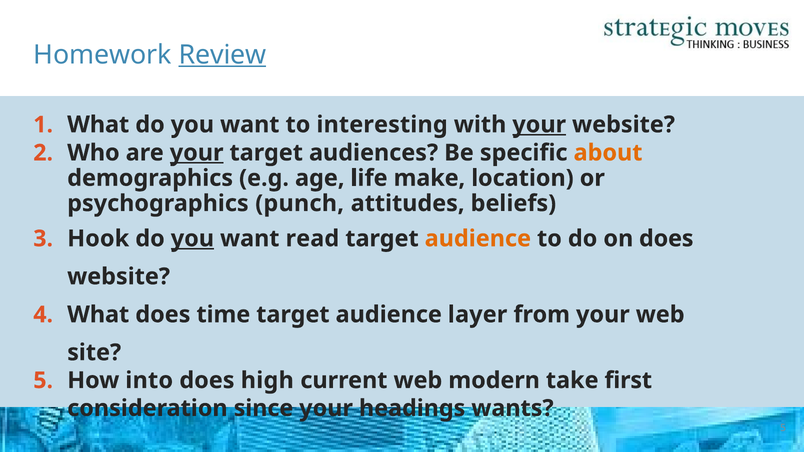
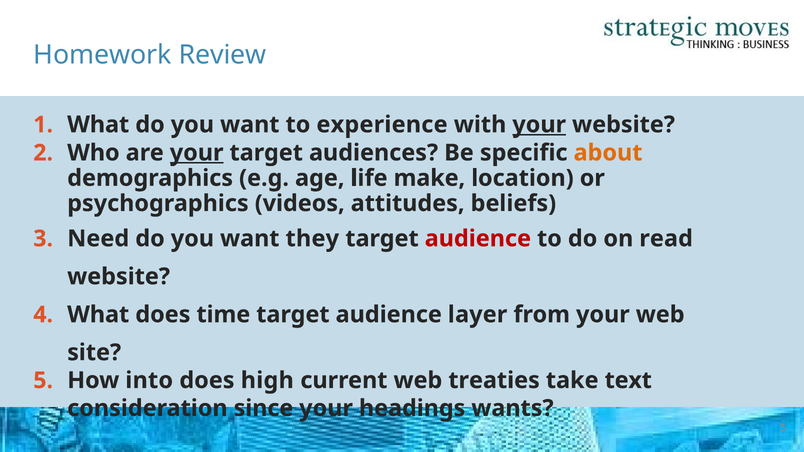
Review underline: present -> none (223, 55)
interesting: interesting -> experience (382, 125)
punch: punch -> videos (300, 203)
Hook: Hook -> Need (98, 239)
you underline: present -> none (192, 239)
read: read -> they (312, 239)
audience colour: orange -> red (478, 239)
on does: does -> read (666, 239)
modern: modern -> treaties (494, 381)
first: first -> text (628, 381)
